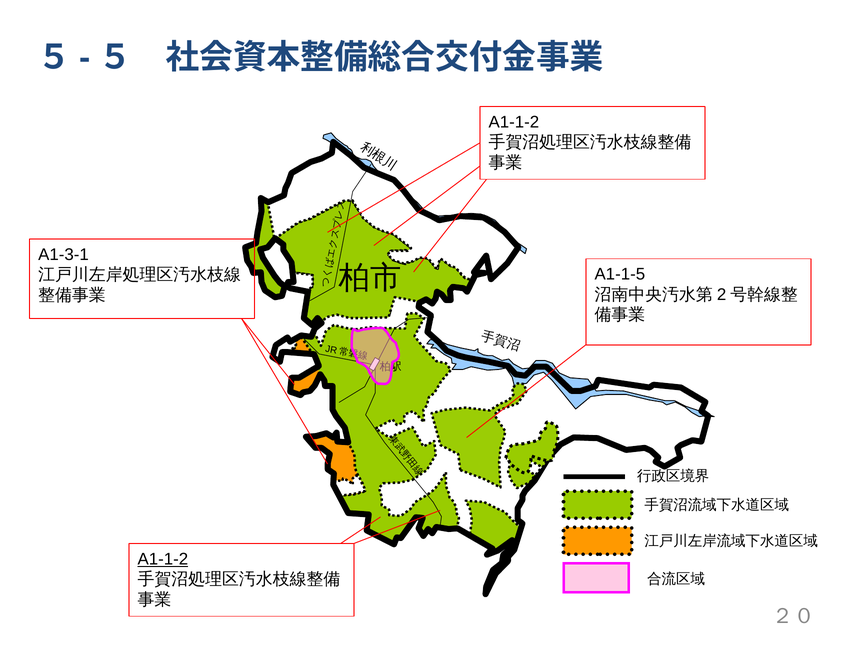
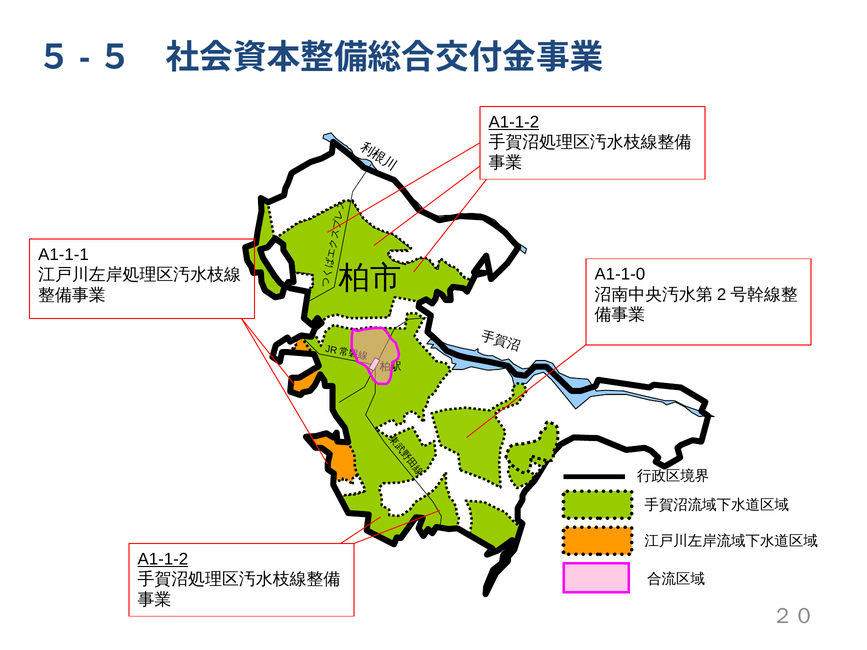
A1-1-2 underline: none -> present (514, 122)
A1-3-1: A1-3-1 -> A1-1-1 (63, 255)
A1-1-5: A1-1-5 -> A1-1-0 (620, 275)
